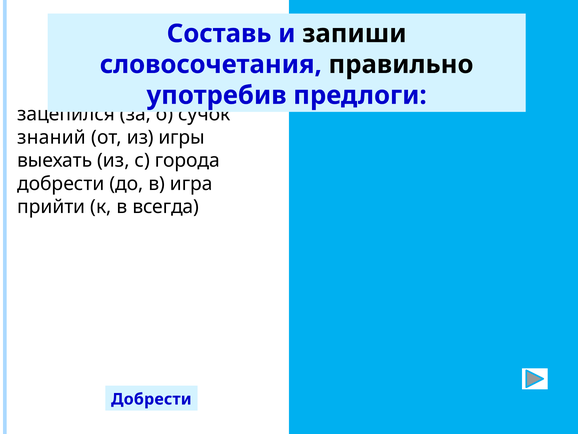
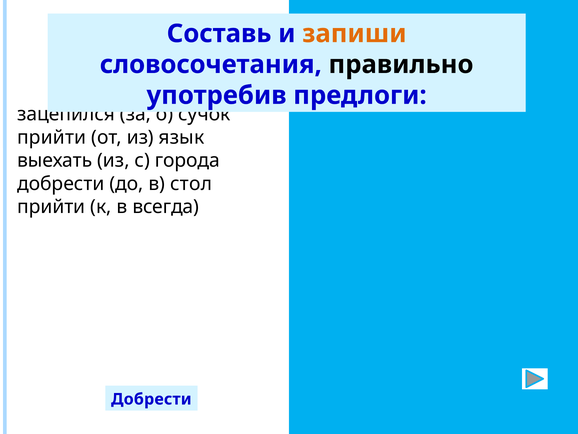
запиши colour: black -> orange (354, 34)
знаний: знаний -> прийти (52, 137)
игры: игры -> язык (181, 137)
игра: игра -> стол (191, 183)
